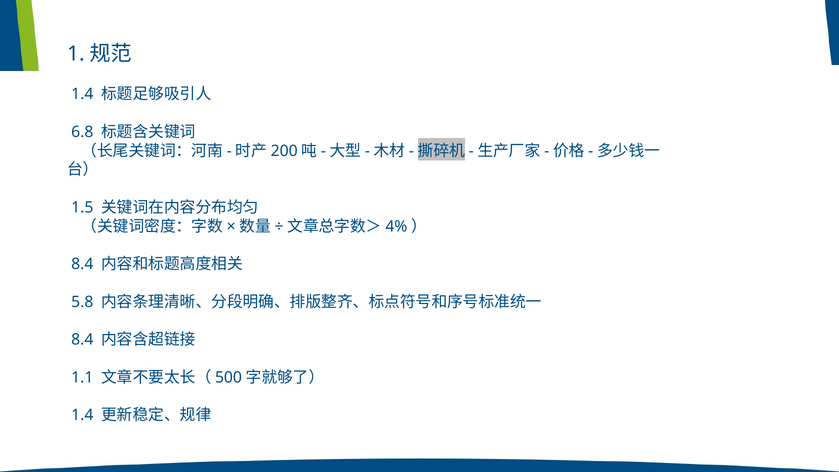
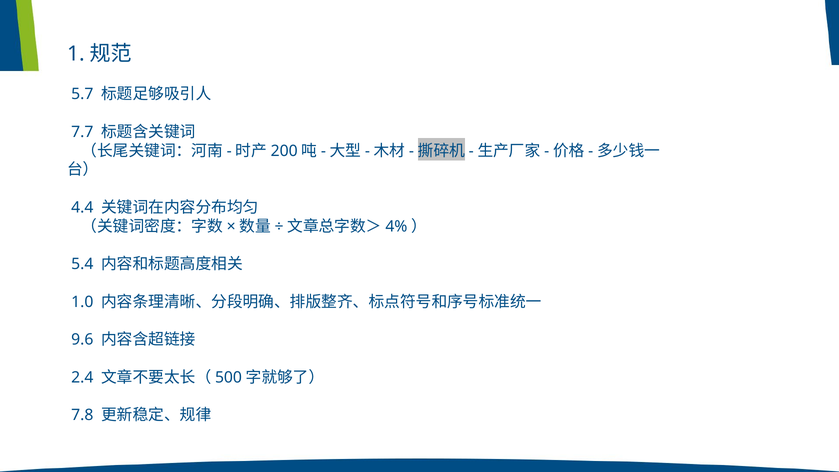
1.4: 1.4 -> 5.7 (82, 94)
6.8: 6.8 -> 7.7 (82, 132)
1.5: 1.5 -> 4.4 (82, 207)
8.4: 8.4 -> 5.4 (82, 264)
5.8: 5.8 -> 1.0 (82, 302)
8.4: 8.4 -> 9.6 (82, 340)
1.1: 1.1 -> 2.4 (82, 377)
1.4: 1.4 -> 7.8 (82, 415)
